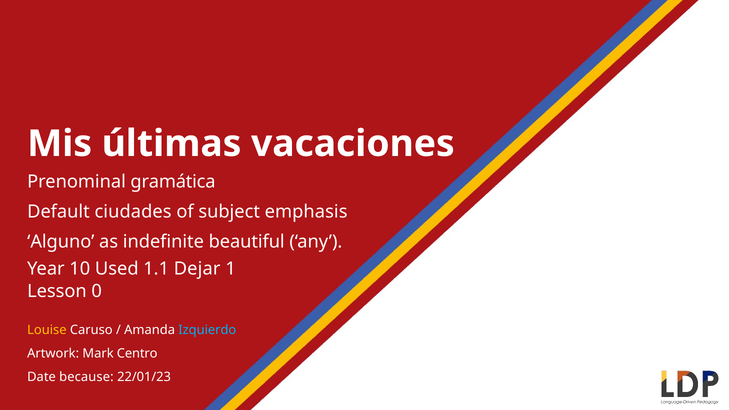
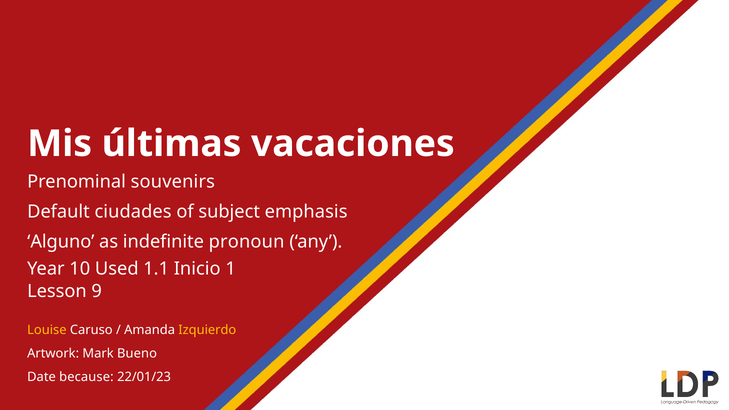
gramática: gramática -> souvenirs (173, 182)
beautiful: beautiful -> pronoun (247, 242)
Dejar: Dejar -> Inicio (197, 269)
0: 0 -> 9 (97, 291)
Izquierdo colour: light blue -> yellow (207, 330)
Centro: Centro -> Bueno (137, 353)
